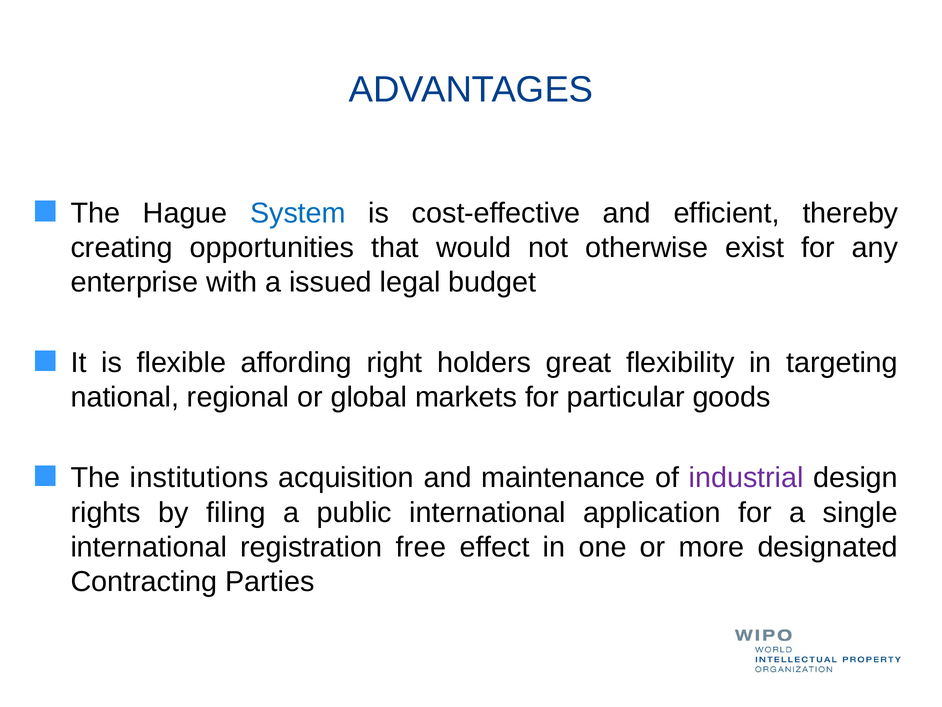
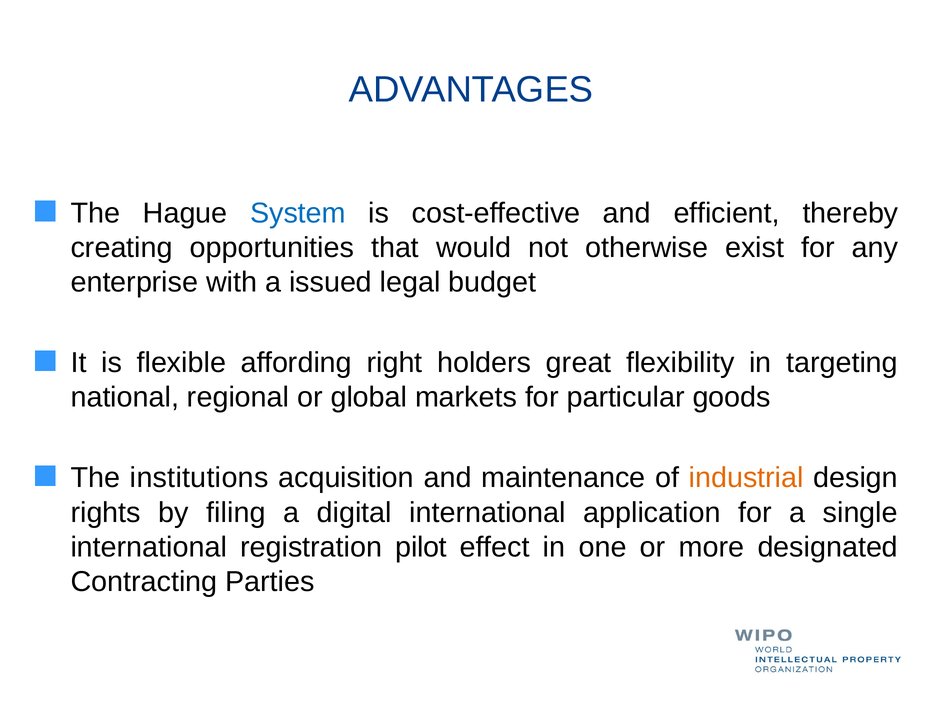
industrial colour: purple -> orange (746, 478)
public: public -> digital (354, 512)
free: free -> pilot (421, 547)
